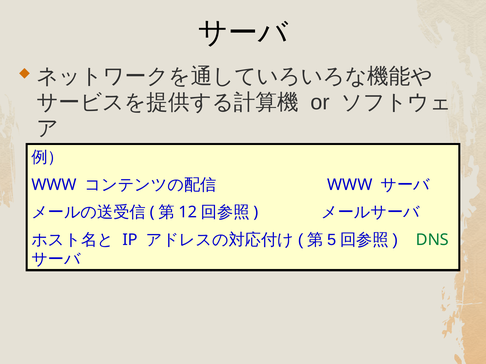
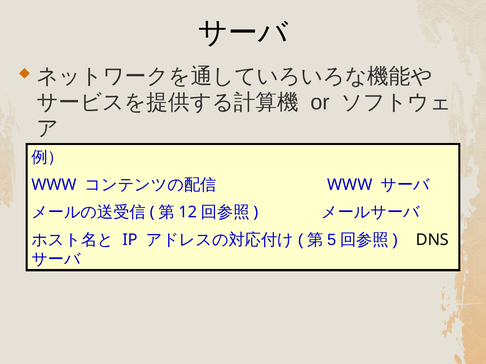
DNS colour: green -> black (432, 240)
